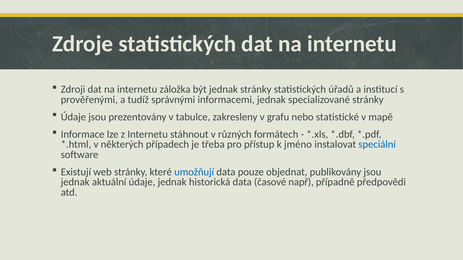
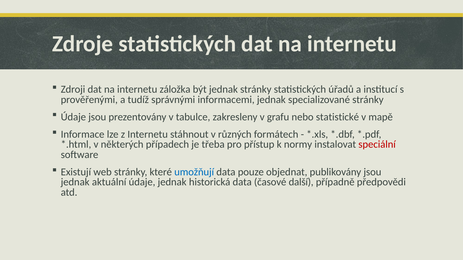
jméno: jméno -> normy (298, 145)
speciální colour: blue -> red (377, 145)
např: např -> další (301, 182)
